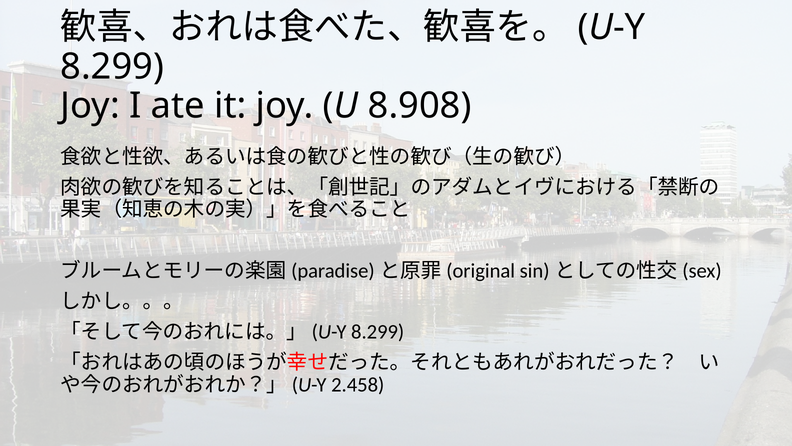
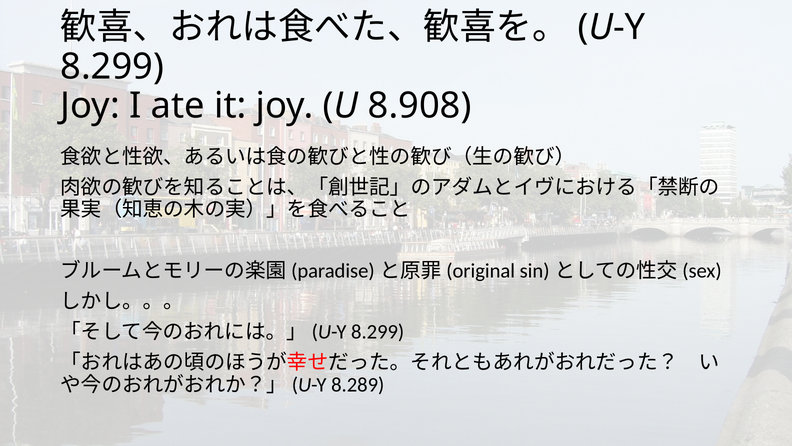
2.458: 2.458 -> 8.289 (358, 384)
